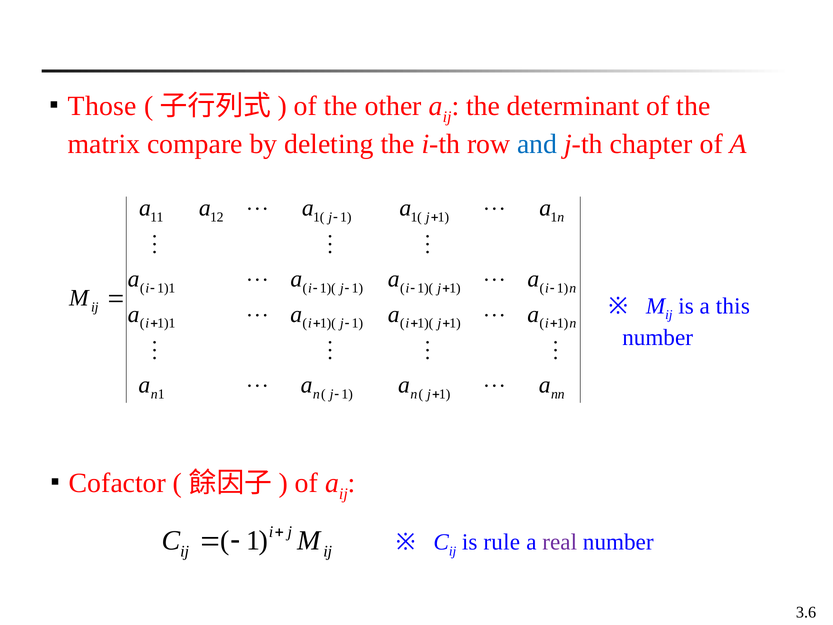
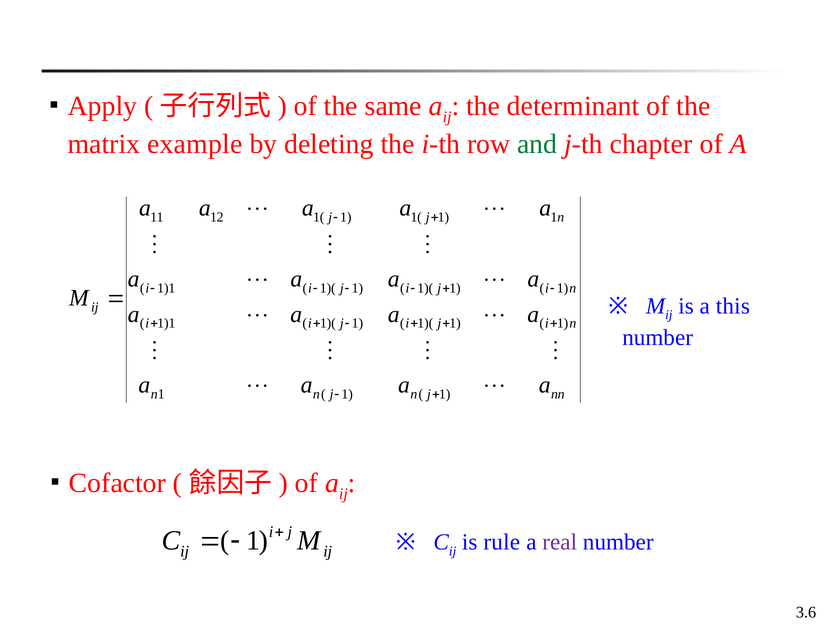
Those: Those -> Apply (102, 106)
other: other -> same (393, 106)
compare: compare -> example (195, 144)
and colour: blue -> green (537, 144)
